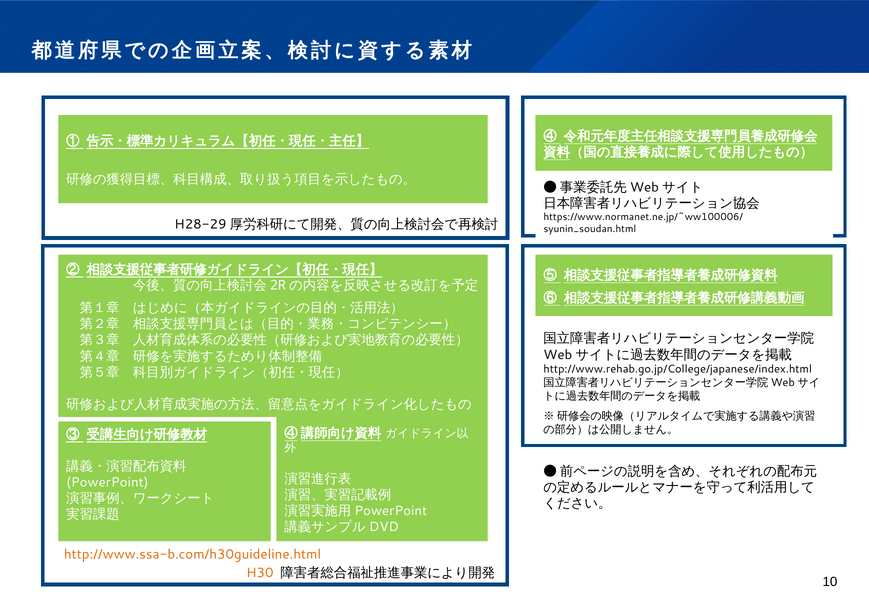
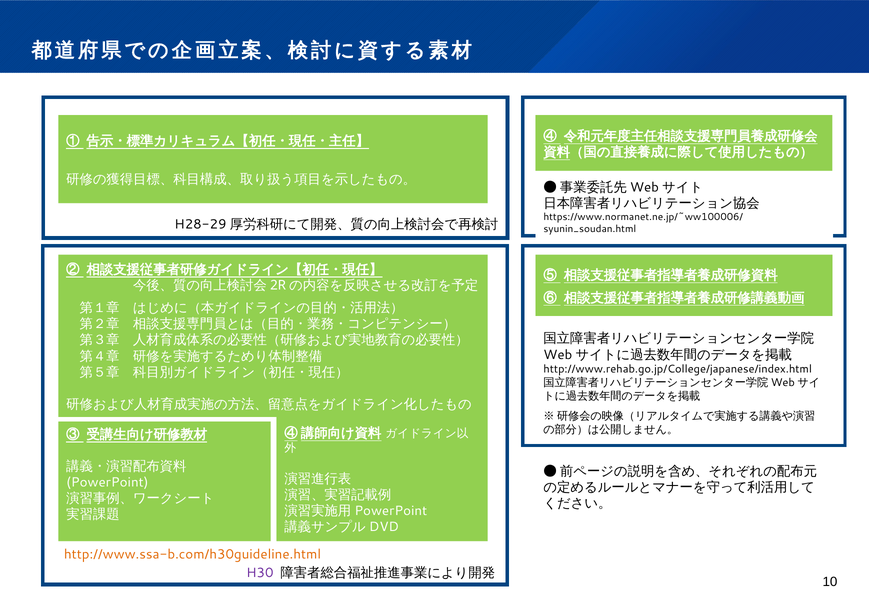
H30 colour: orange -> purple (260, 574)
